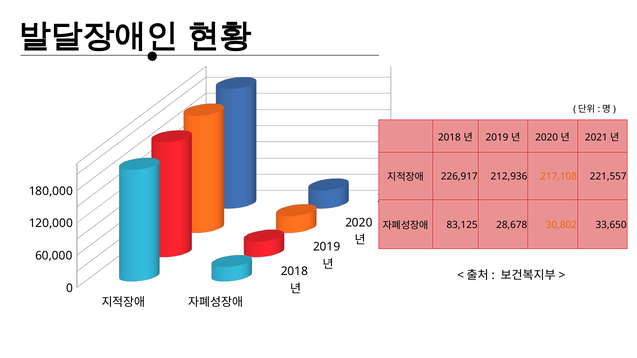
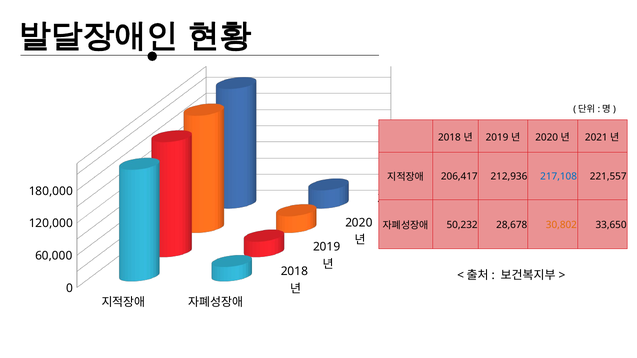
226,917: 226,917 -> 206,417 (459, 177)
217,108 colour: orange -> blue (559, 177)
83,125: 83,125 -> 50,232 (462, 225)
